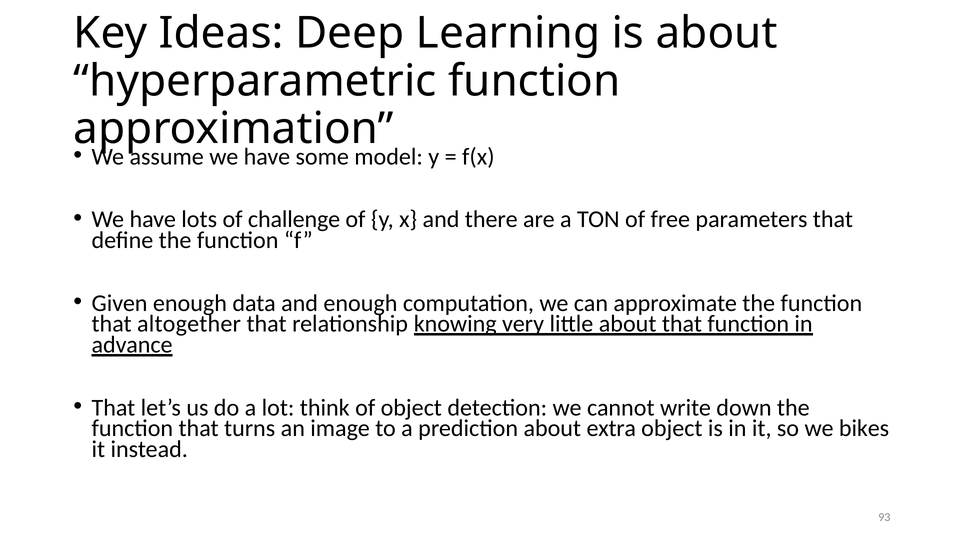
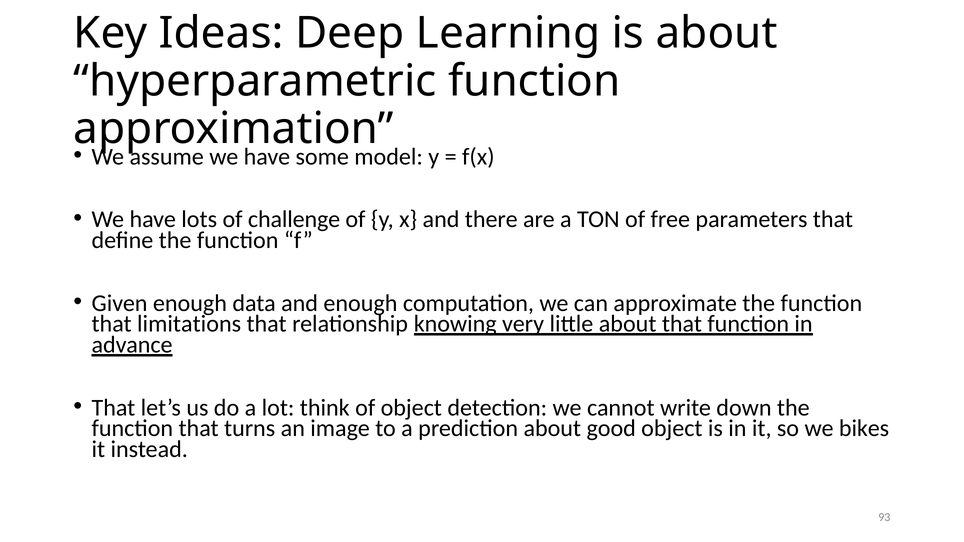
altogether: altogether -> limitations (189, 324)
extra: extra -> good (611, 429)
